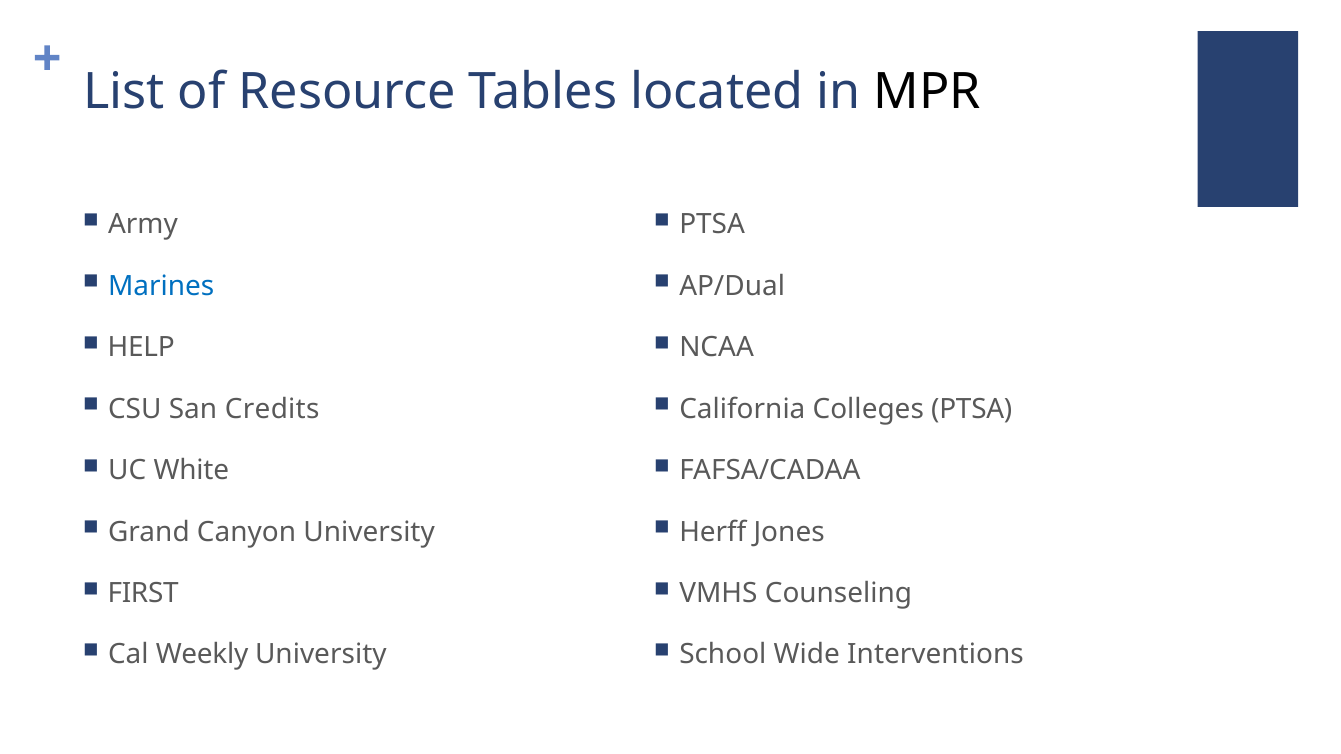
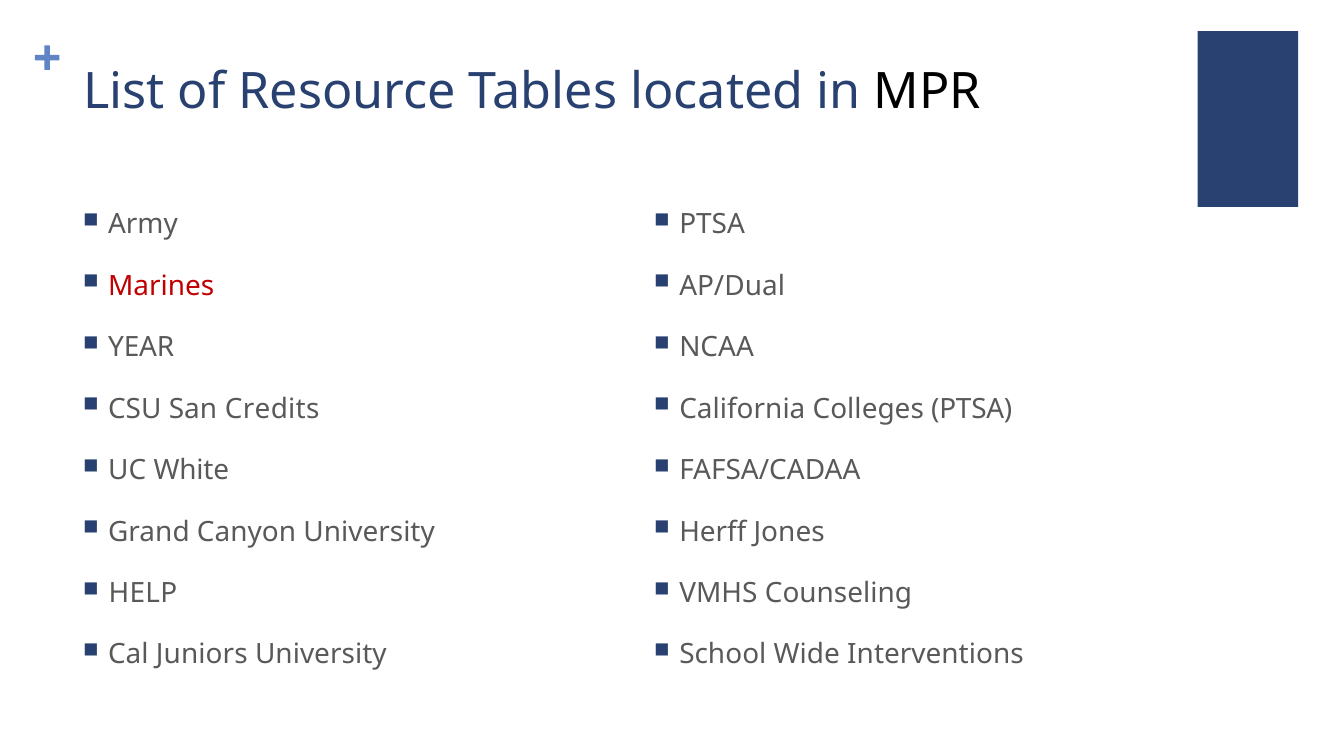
Marines colour: blue -> red (161, 286)
HELP: HELP -> YEAR (141, 348)
FIRST: FIRST -> HELP (143, 594)
Weekly: Weekly -> Juniors (202, 655)
